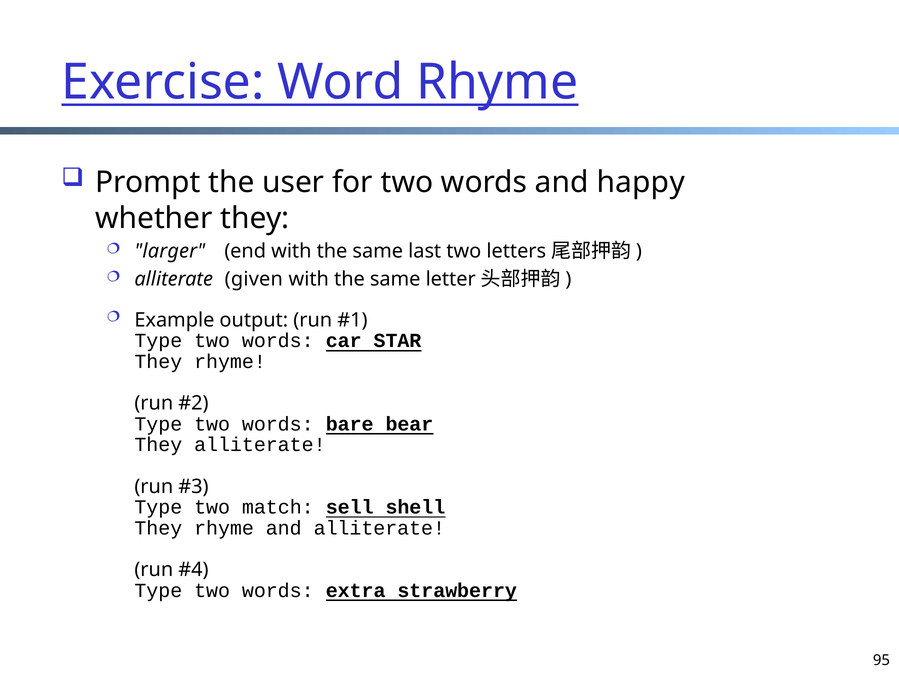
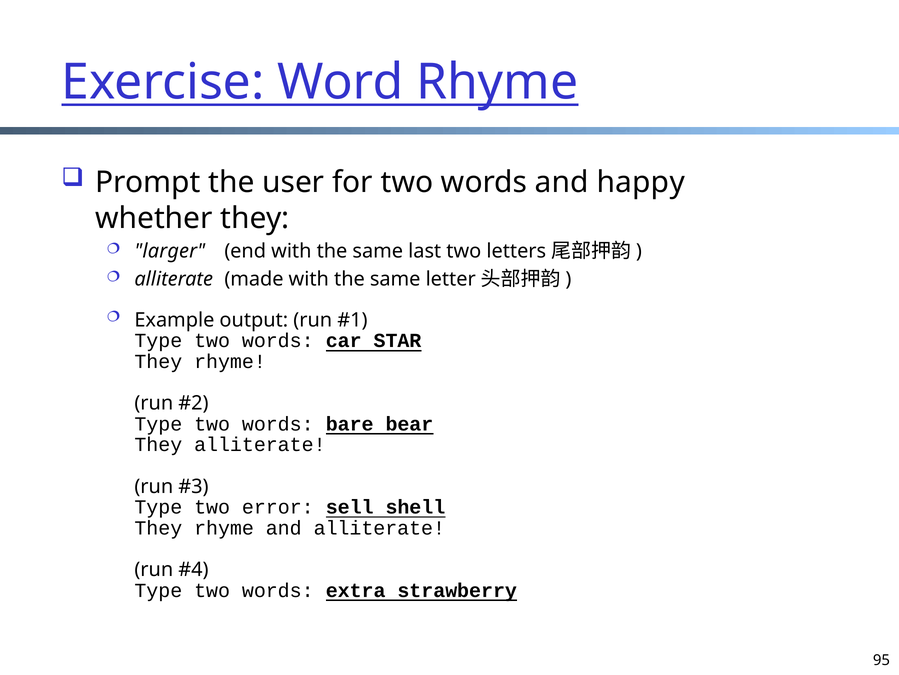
given: given -> made (254, 279)
match: match -> error (278, 507)
